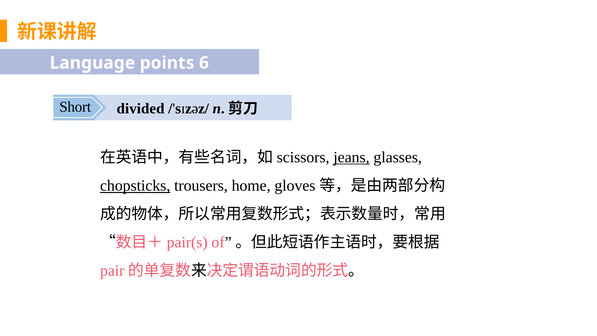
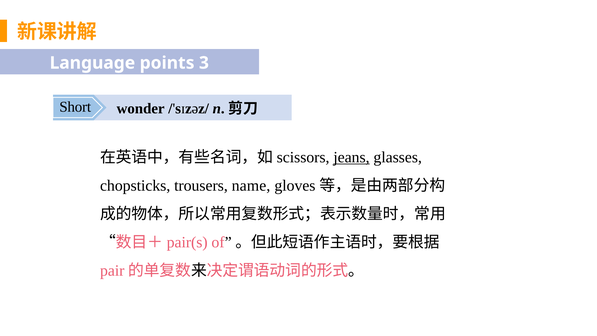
6: 6 -> 3 (204, 63)
divided: divided -> wonder (141, 109)
chopsticks underline: present -> none (135, 185)
home: home -> name (251, 185)
